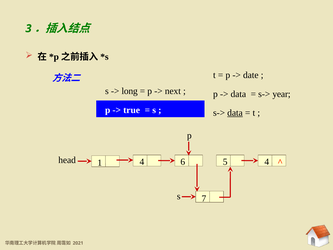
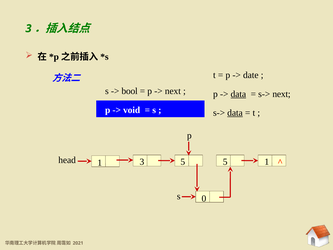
long: long -> bool (130, 91)
data underline: none -> present (238, 94)
s-> year: year -> next (282, 94)
true: true -> void (132, 110)
head 6: 6 -> 5 (183, 162)
5 4: 4 -> 1 (267, 162)
1 4: 4 -> 3 (142, 162)
7: 7 -> 0 (204, 198)
